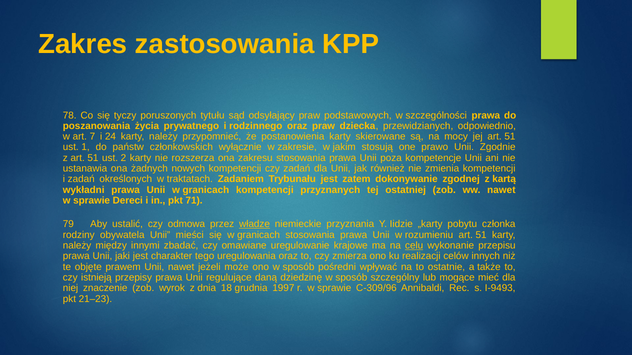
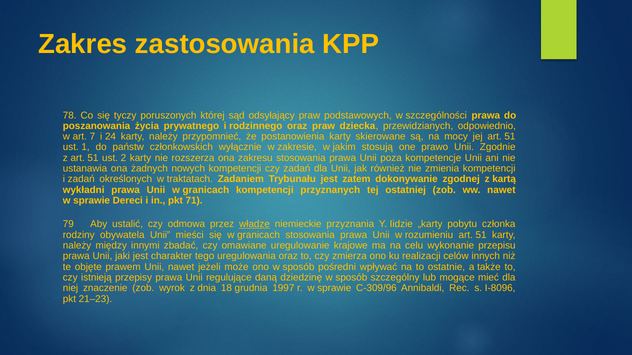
tytułu: tytułu -> której (213, 115)
celu underline: present -> none (414, 246)
I‑9493: I‑9493 -> I‑8096 (500, 289)
